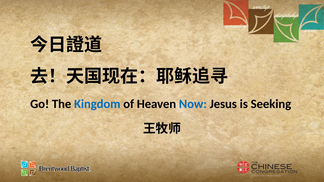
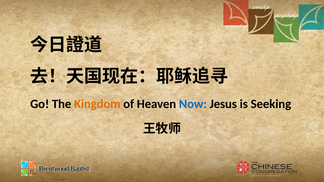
Kingdom colour: blue -> orange (97, 104)
